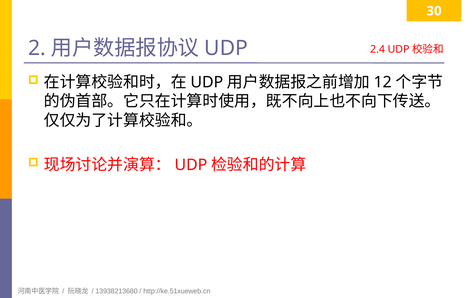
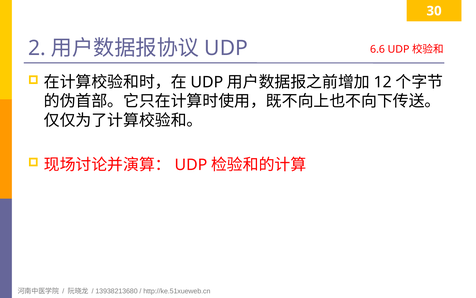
2.4: 2.4 -> 6.6 (378, 49)
